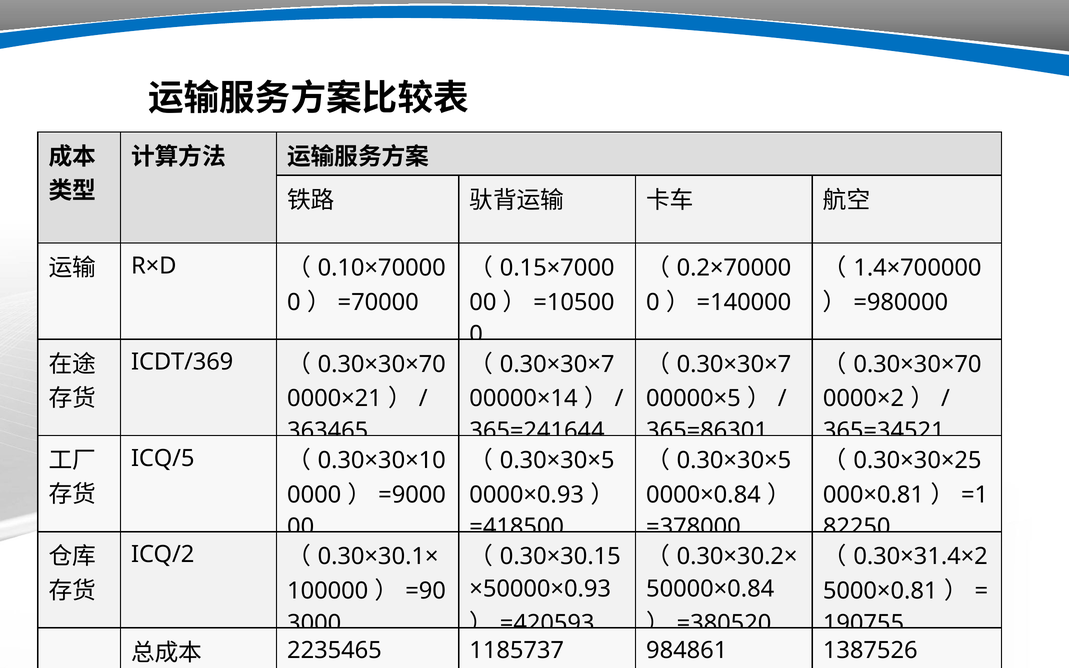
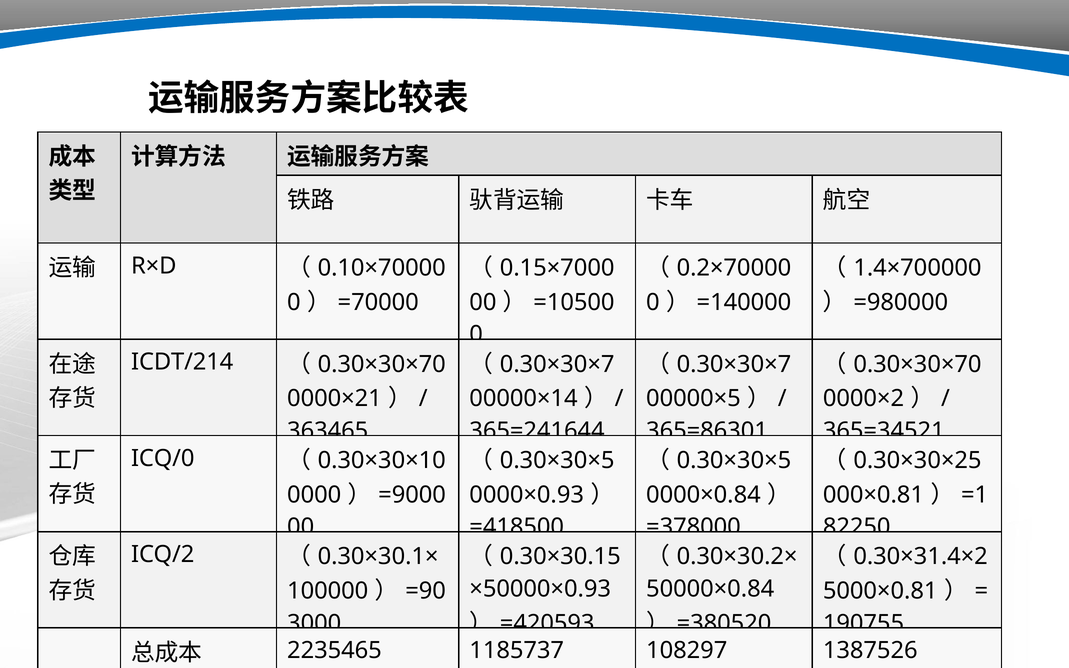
ICDT/369: ICDT/369 -> ICDT/214 (182, 362)
ICQ/5: ICQ/5 -> ICQ/0 (163, 458)
984861: 984861 -> 108297 (687, 651)
